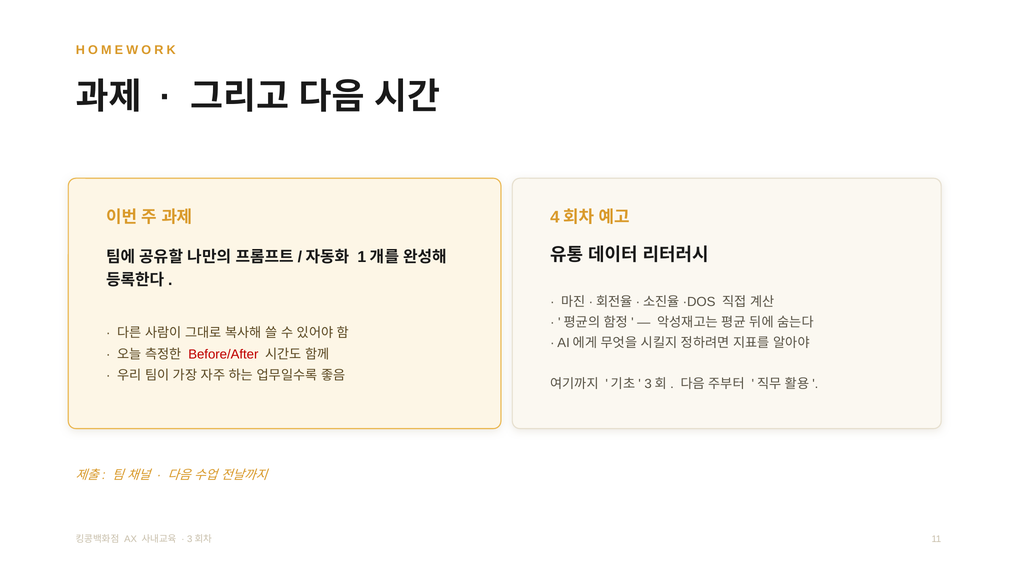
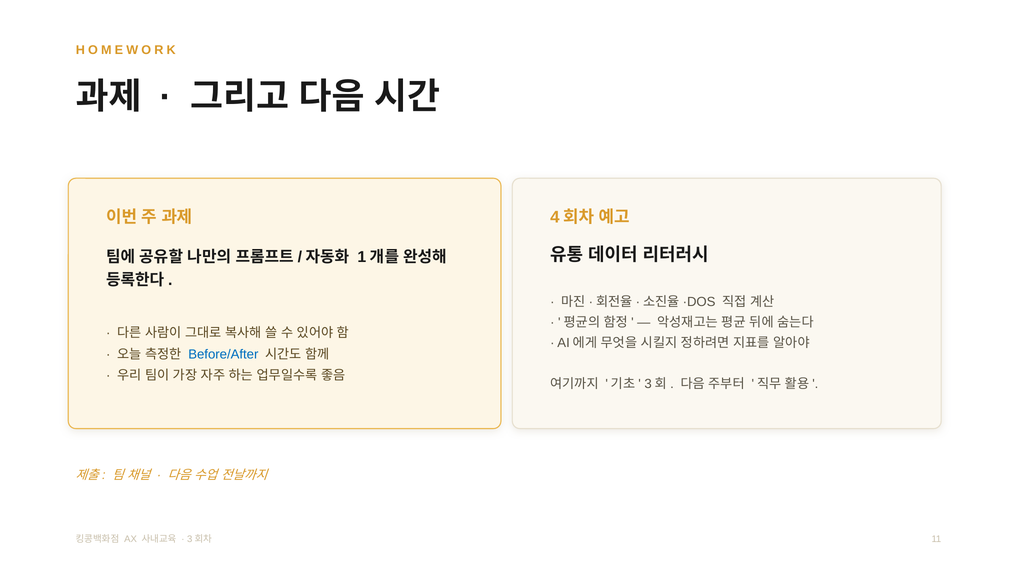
Before/After colour: red -> blue (223, 354)
